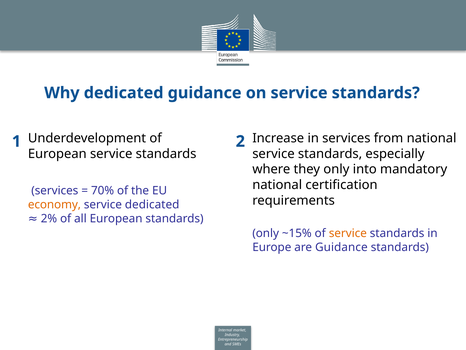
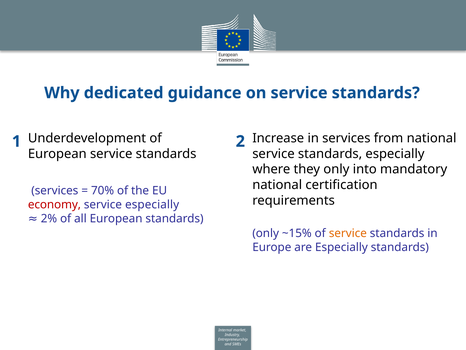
economy colour: orange -> red (54, 205)
service dedicated: dedicated -> especially (152, 205)
are Guidance: Guidance -> Especially (341, 247)
